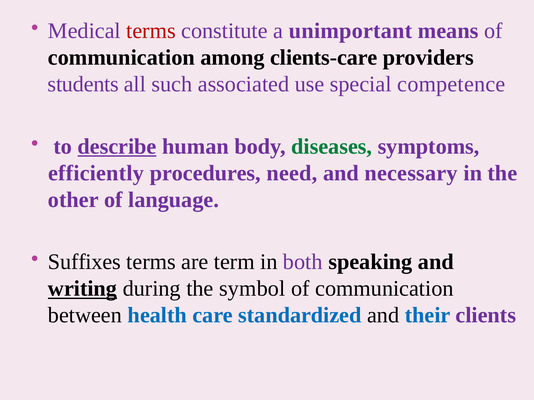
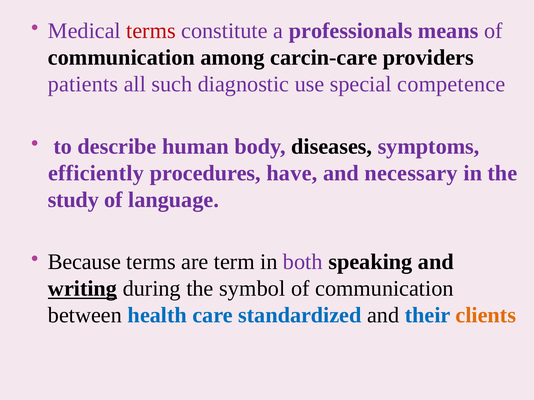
unimportant: unimportant -> professionals (351, 31)
clients-care: clients-care -> carcin-care (324, 58)
students: students -> patients (83, 84)
associated: associated -> diagnostic (243, 84)
describe underline: present -> none (117, 147)
diseases colour: green -> black (332, 147)
need: need -> have (292, 173)
other: other -> study (73, 200)
Suffixes: Suffixes -> Because (84, 262)
clients colour: purple -> orange (486, 316)
